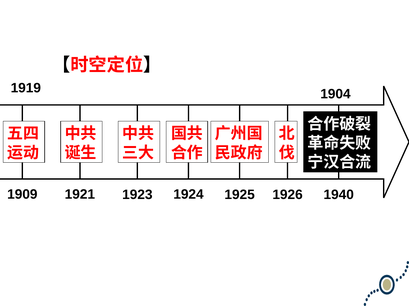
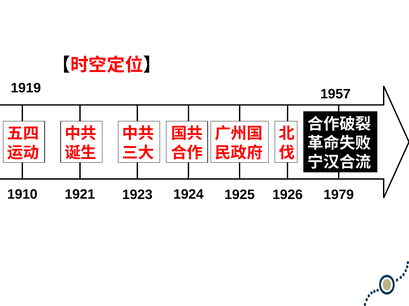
1904: 1904 -> 1957 (335, 94)
1909: 1909 -> 1910 (22, 195)
1940: 1940 -> 1979 (339, 195)
